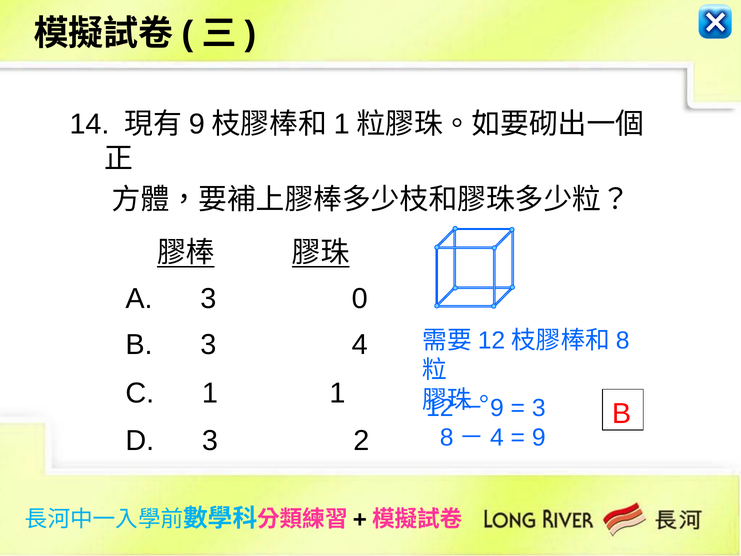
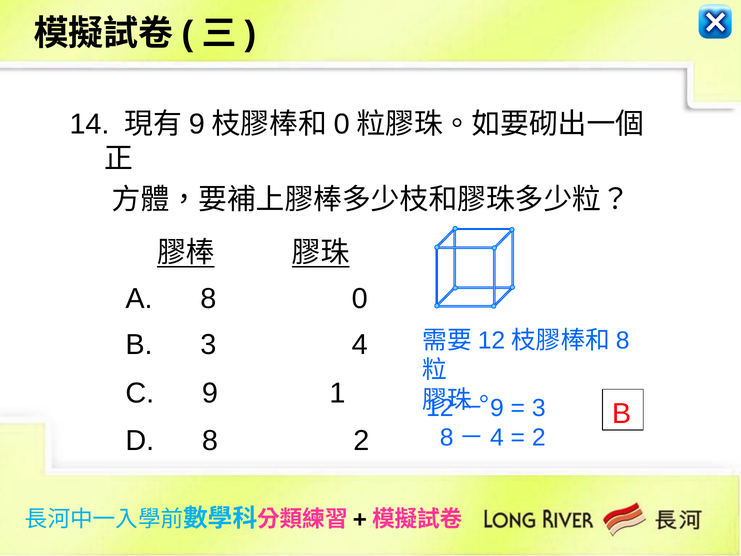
1: 1 -> 0 (342, 124)
A 3: 3 -> 8 (208, 299)
C 1: 1 -> 9 (210, 393)
9: 9 -> 2 (539, 438)
D 3: 3 -> 8 (210, 440)
